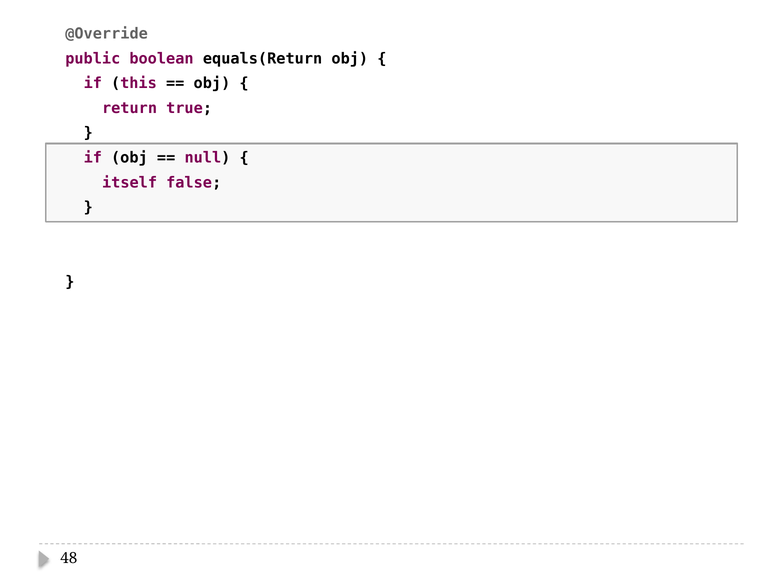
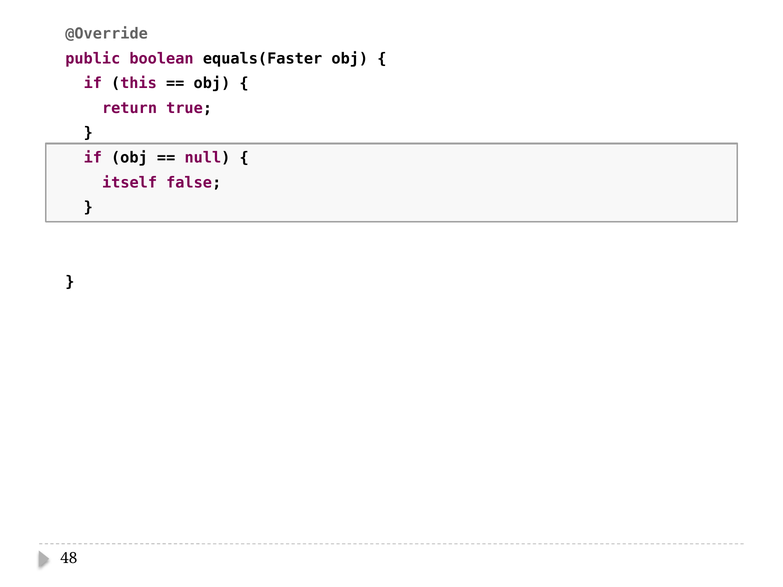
equals(Return: equals(Return -> equals(Faster (263, 59)
